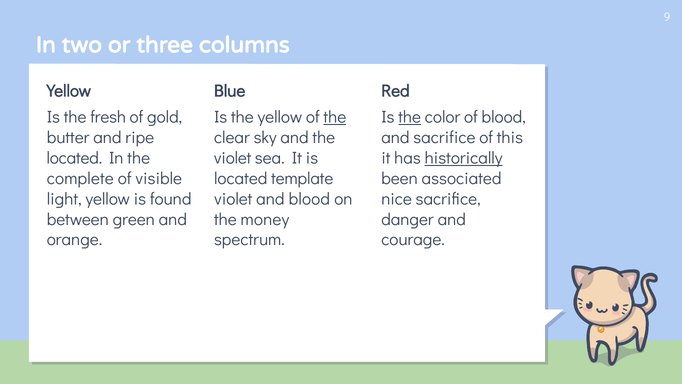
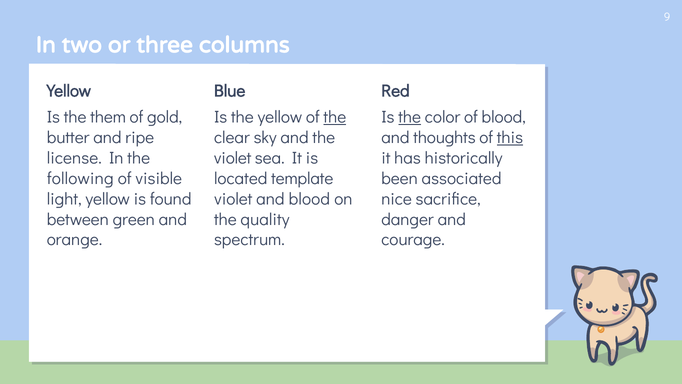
fresh: fresh -> them (108, 117)
and sacrifice: sacrifice -> thoughts (444, 137)
this underline: none -> present (510, 137)
located: located -> license (74, 158)
historically underline: present -> none (464, 158)
complete: complete -> following (80, 178)
money: money -> quality (265, 219)
